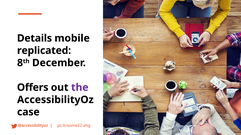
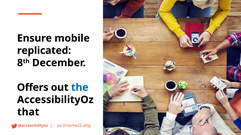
Details: Details -> Ensure (34, 38)
the colour: purple -> blue (80, 88)
case: case -> that (28, 112)
